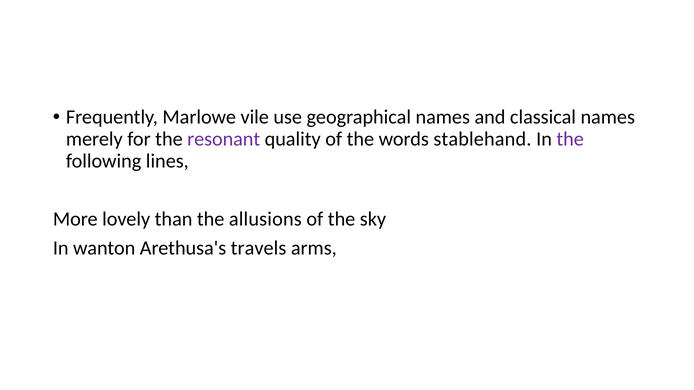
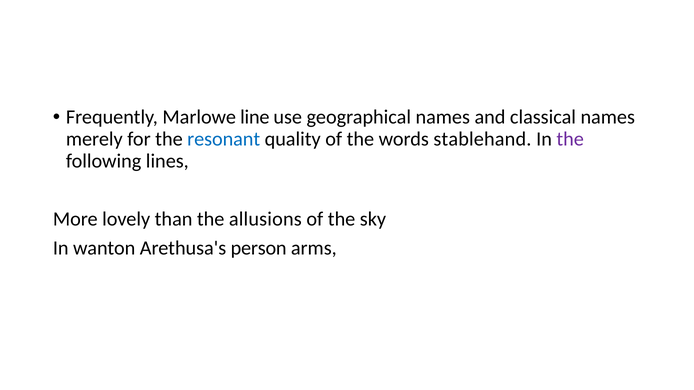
vile: vile -> line (255, 117)
resonant colour: purple -> blue (224, 139)
travels: travels -> person (259, 248)
